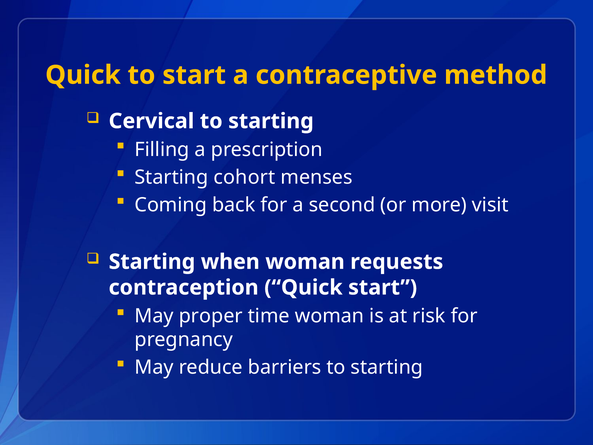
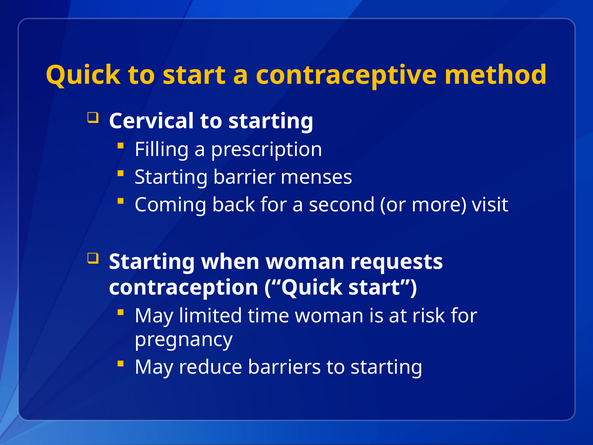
cohort: cohort -> barrier (245, 177)
proper: proper -> limited (211, 316)
